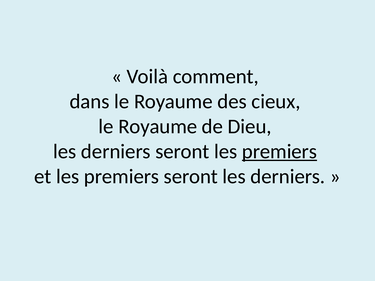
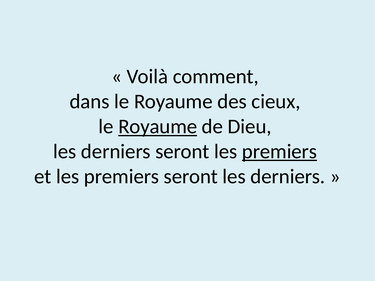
Royaume underline: none -> present (158, 127)
